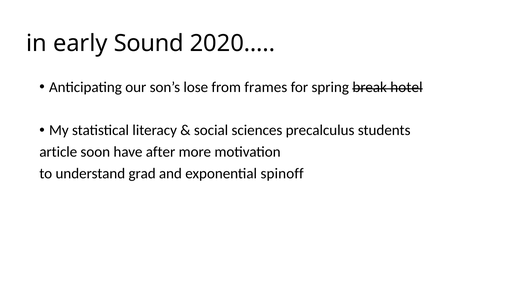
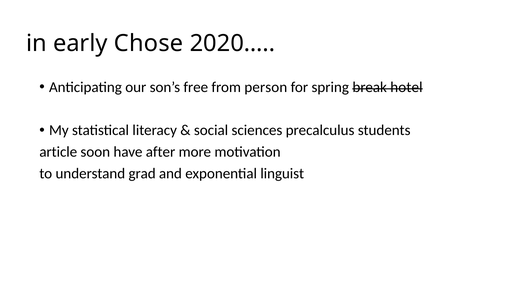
Sound: Sound -> Chose (149, 43)
lose: lose -> free (196, 87)
frames: frames -> person (266, 87)
spinoff: spinoff -> linguist (282, 174)
